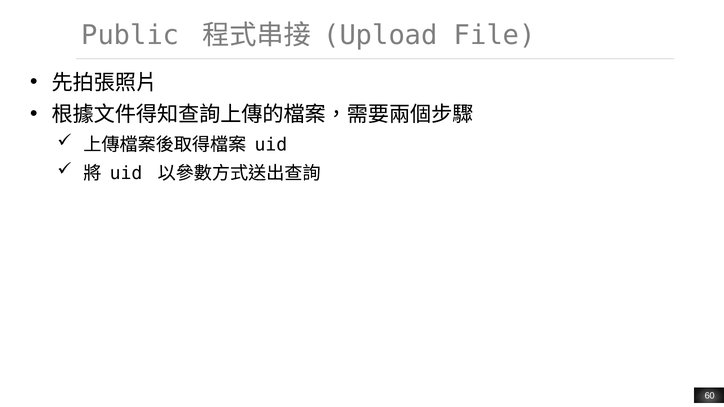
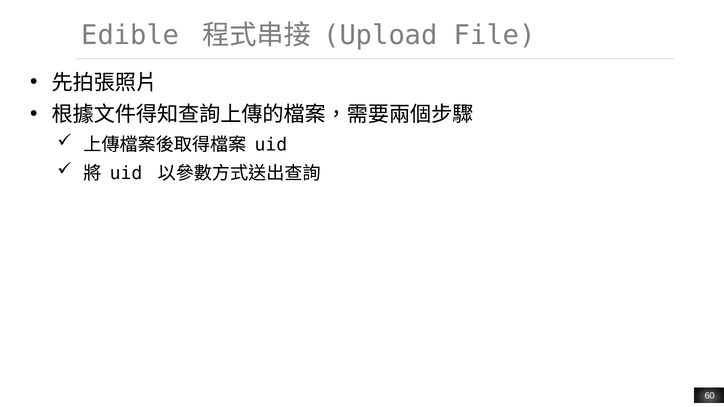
Public: Public -> Edible (130, 35)
